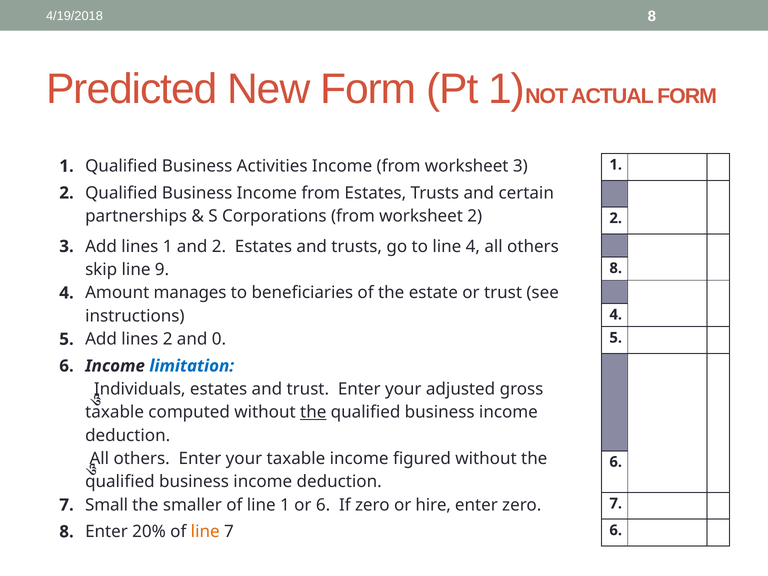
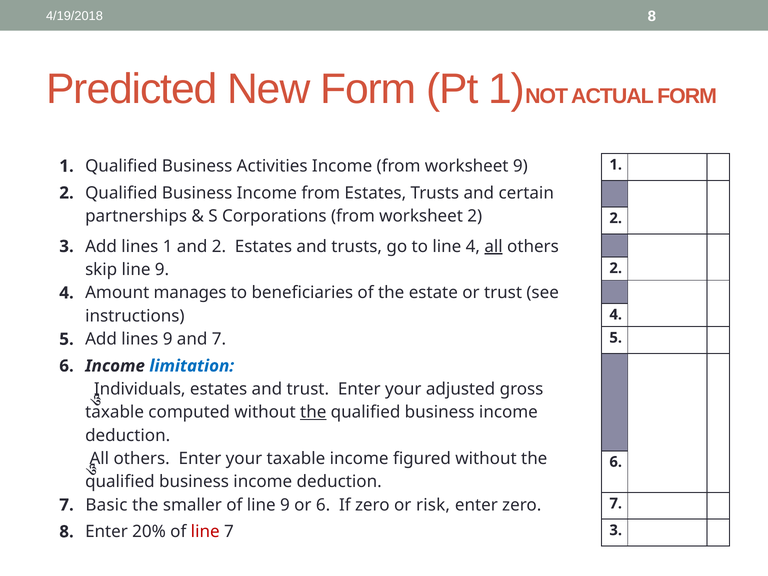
worksheet 3: 3 -> 9 (520, 166)
all underline: none -> present (494, 246)
9 8: 8 -> 2 (616, 268)
lines 2: 2 -> 9 (168, 339)
and 0: 0 -> 7 (219, 339)
Small: Small -> Basic (106, 505)
of line 1: 1 -> 9 (285, 505)
hire: hire -> risk (433, 505)
line colour: orange -> red (205, 532)
7 6: 6 -> 3 (616, 530)
